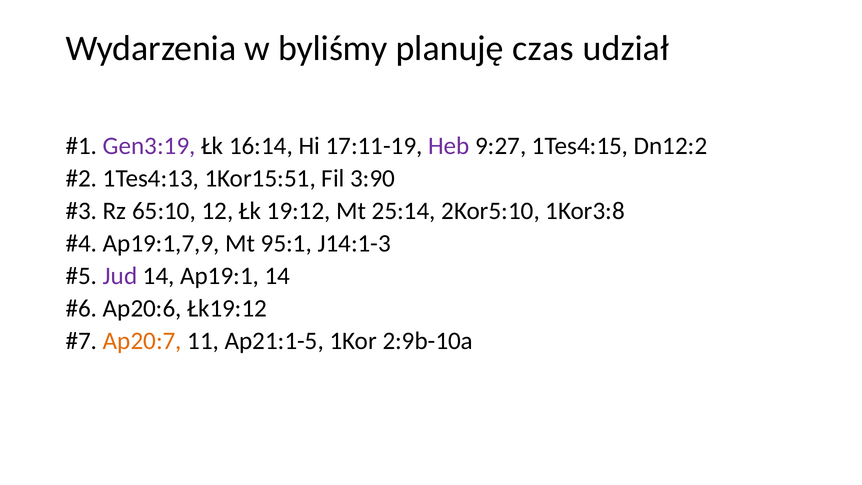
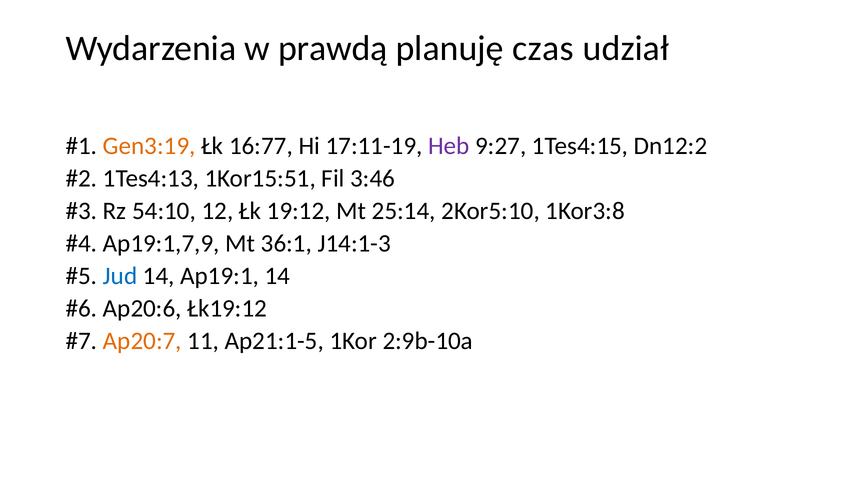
byliśmy: byliśmy -> prawdą (333, 48)
Gen3:19 colour: purple -> orange (149, 146)
16:14: 16:14 -> 16:77 (261, 146)
3:90: 3:90 -> 3:46 (373, 178)
65:10: 65:10 -> 54:10 (164, 211)
95:1: 95:1 -> 36:1 (286, 243)
Jud colour: purple -> blue (120, 276)
